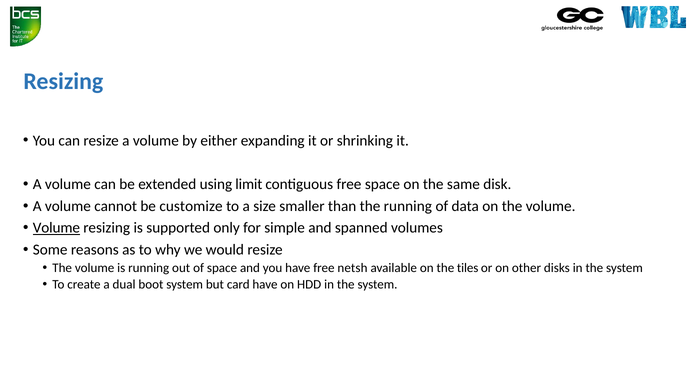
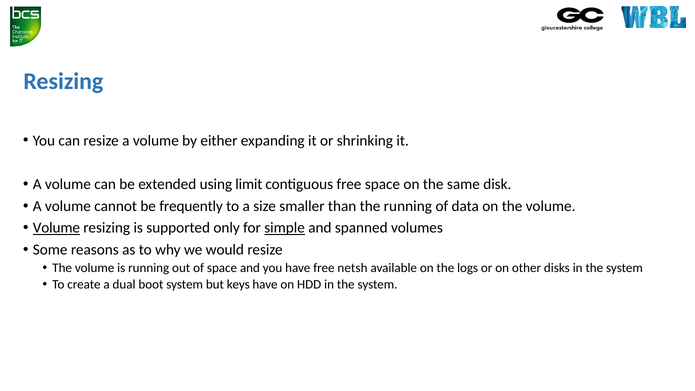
customize: customize -> frequently (191, 206)
simple underline: none -> present (285, 228)
tiles: tiles -> logs (468, 268)
card: card -> keys (238, 285)
